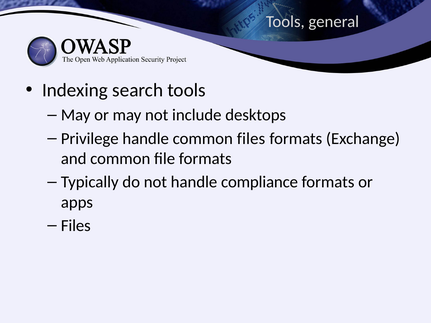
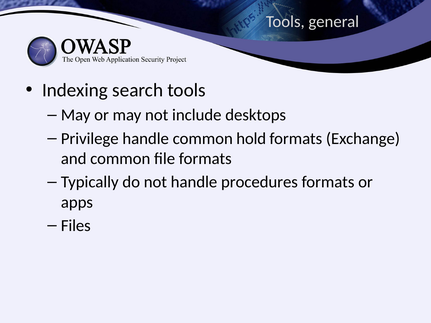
common files: files -> hold (251, 139)
compliance: compliance -> procedures (259, 182)
